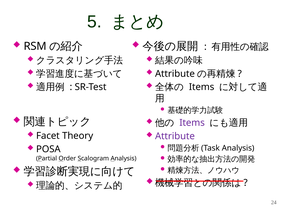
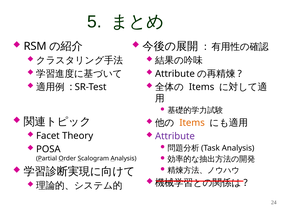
Items colour: purple -> orange (192, 123)
